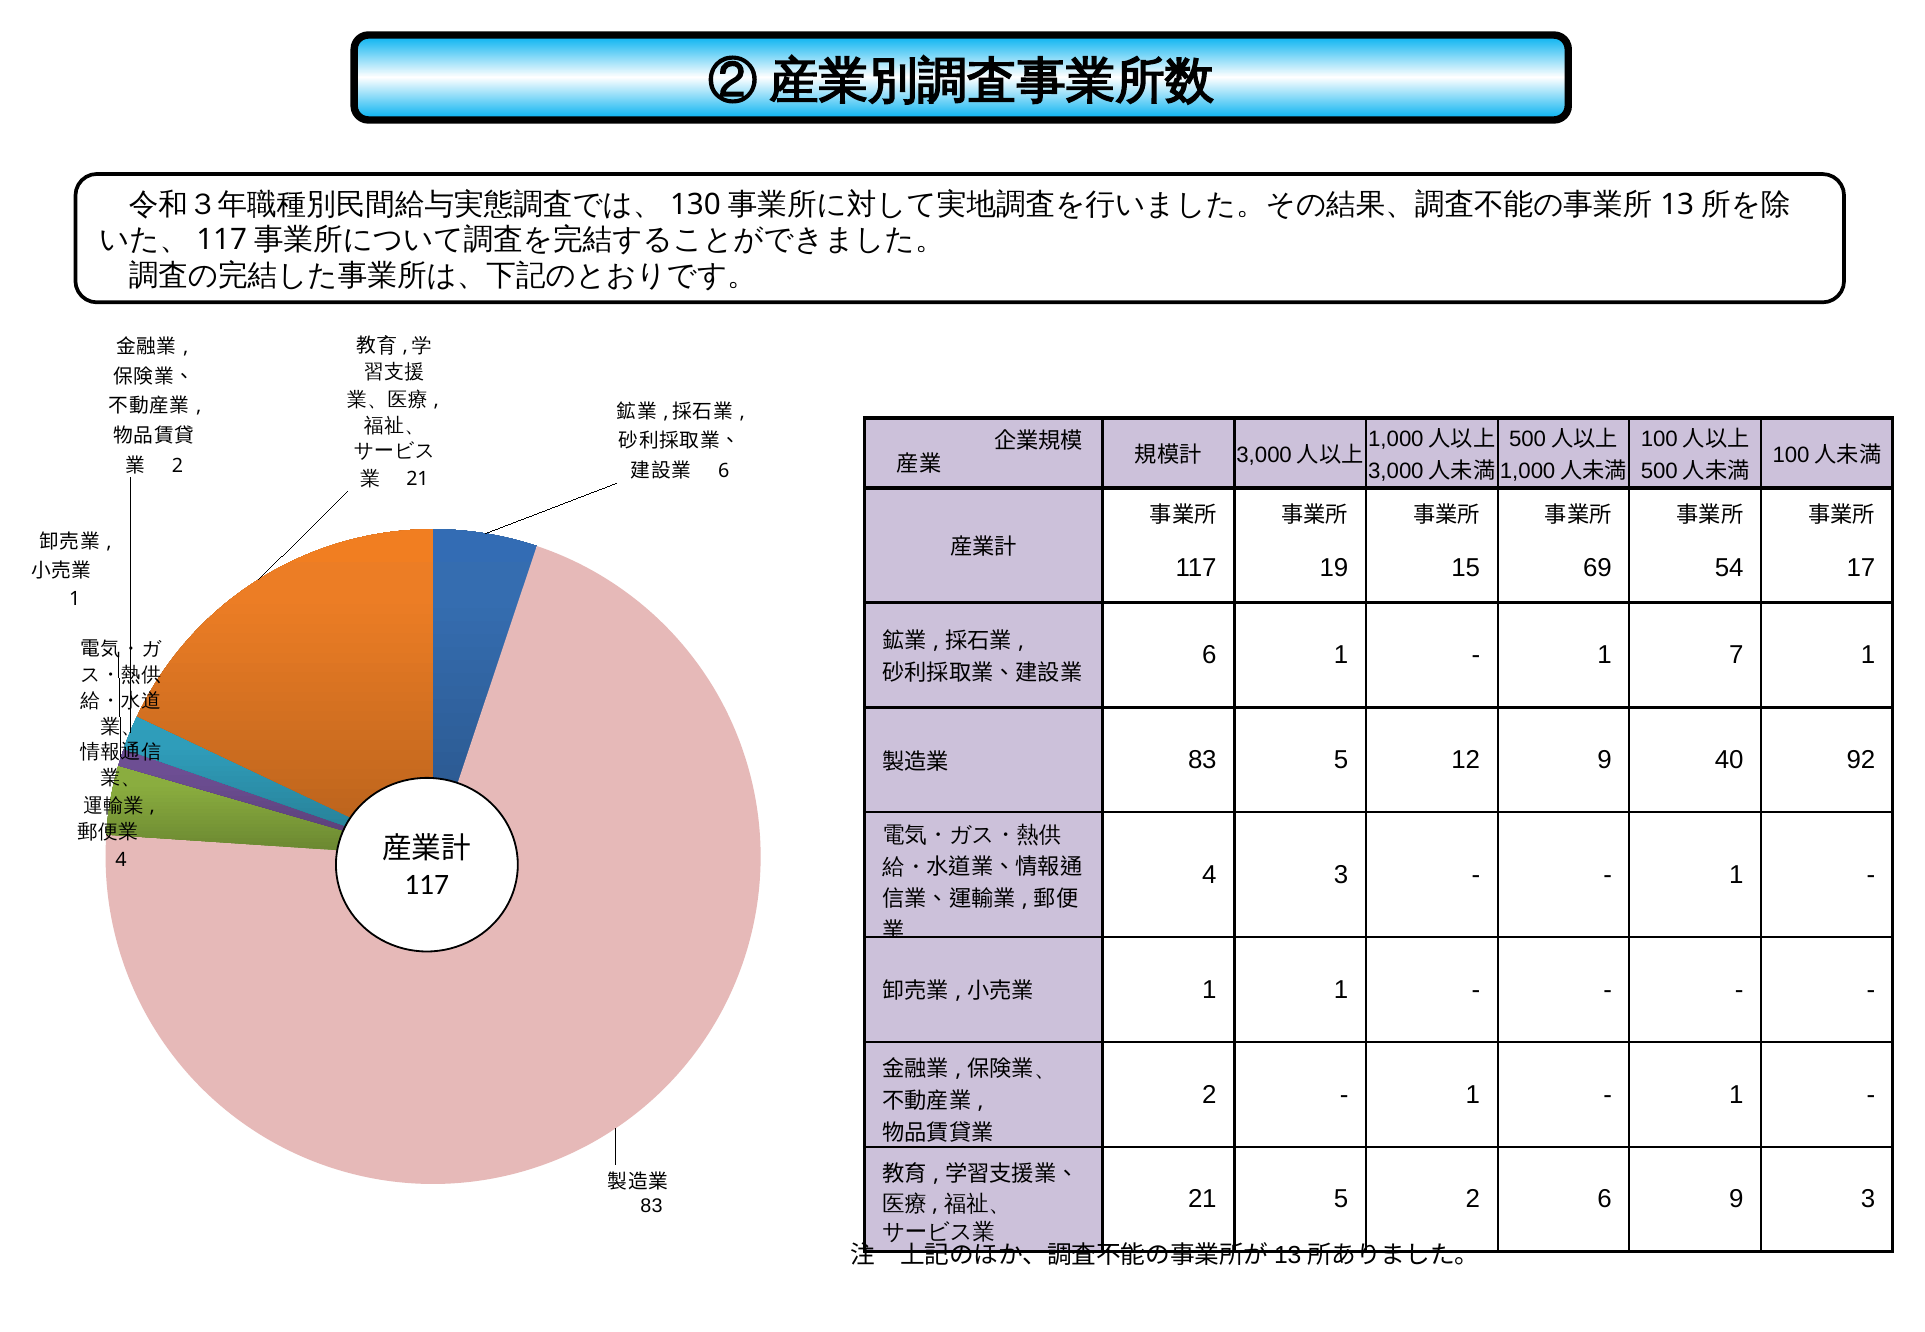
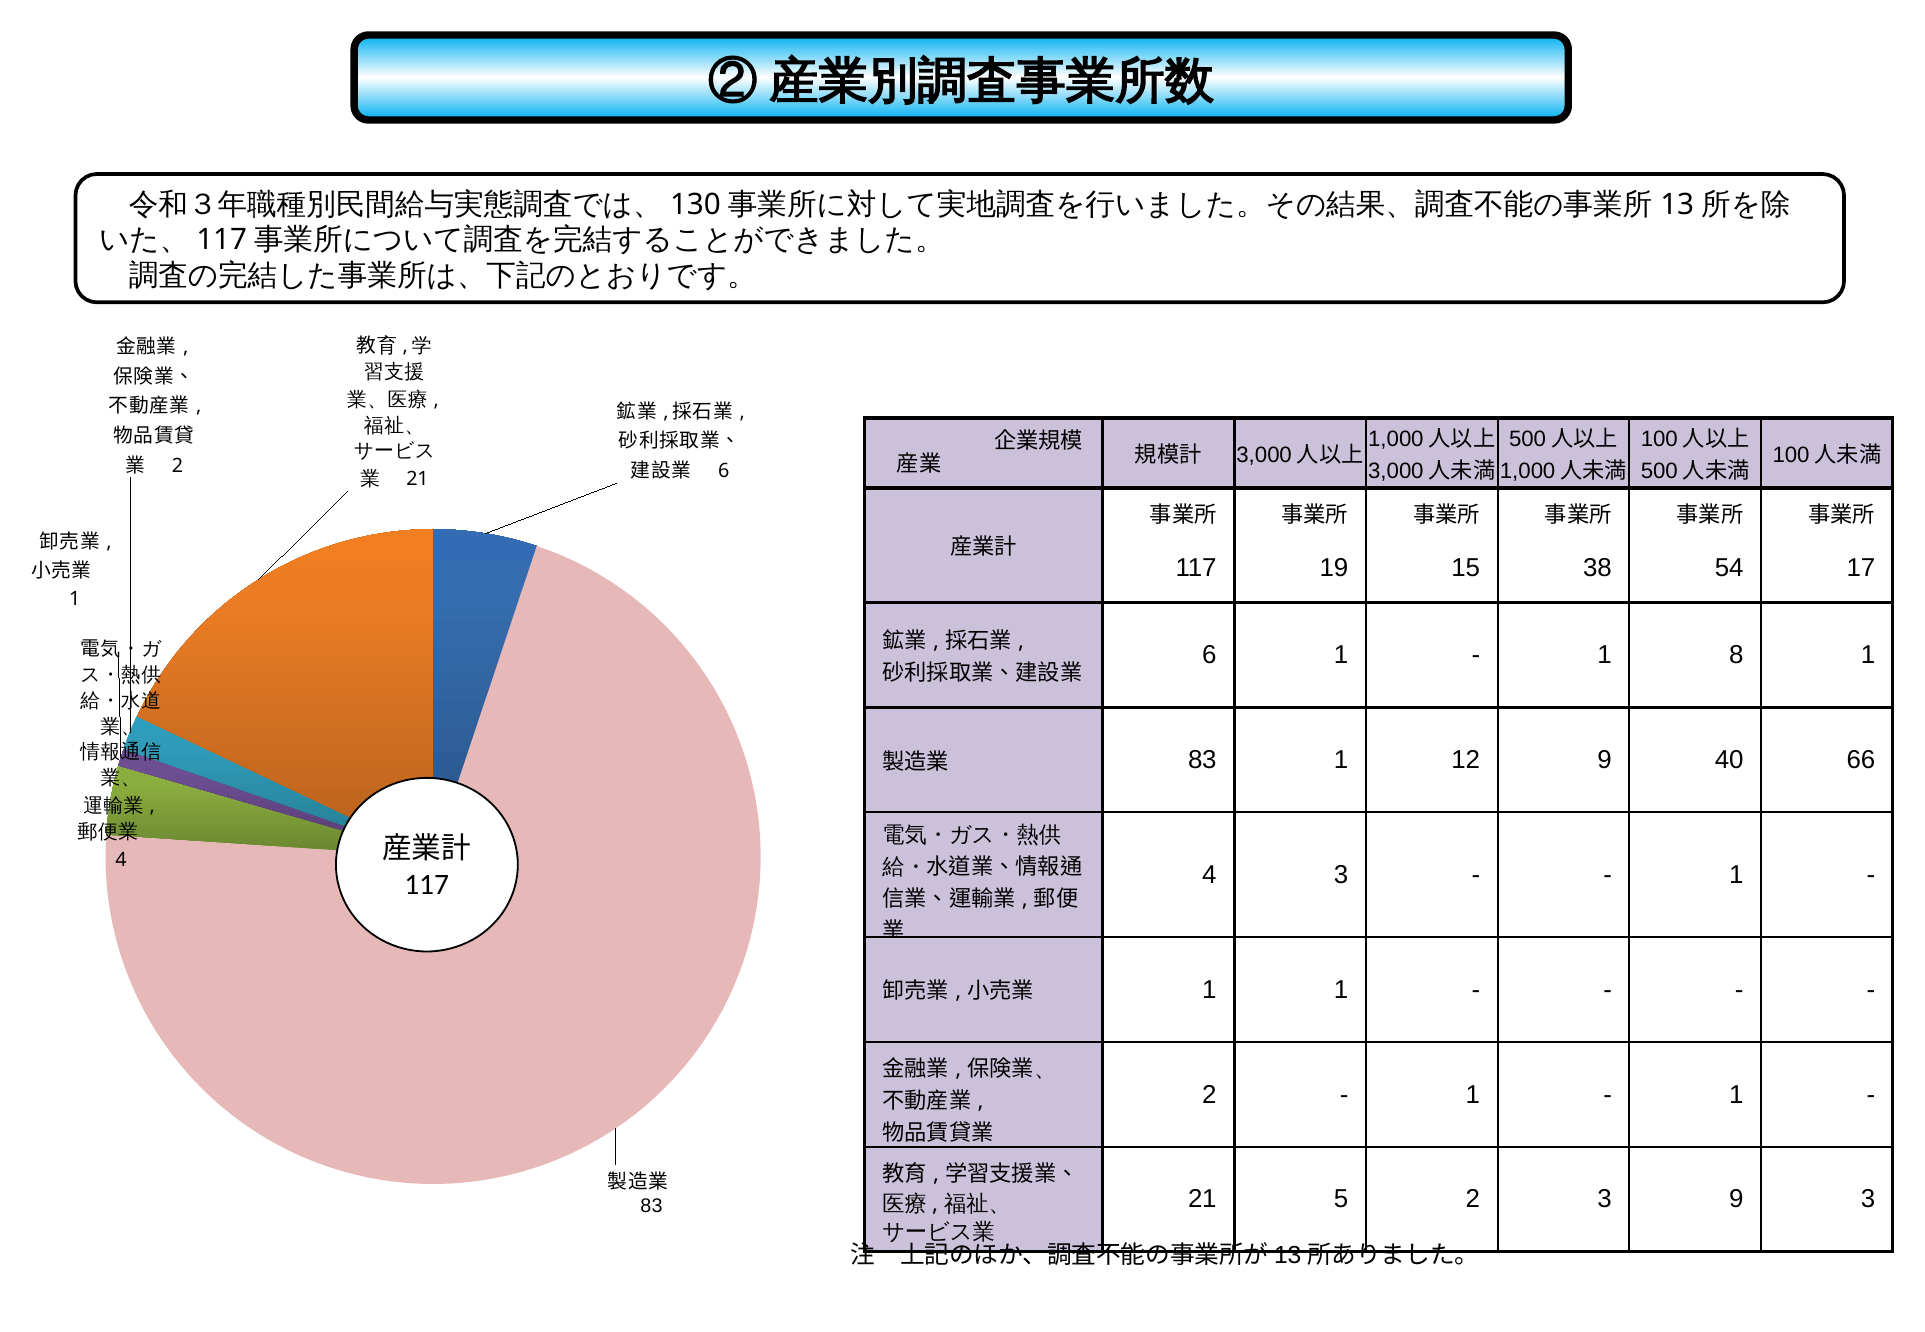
69: 69 -> 38 (1598, 568)
7: 7 -> 8 (1736, 656)
83 5: 5 -> 1 (1341, 760)
92: 92 -> 66 (1861, 760)
2 6: 6 -> 3 (1605, 1200)
